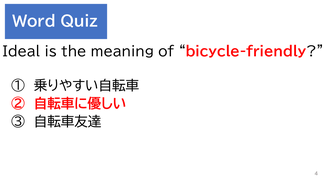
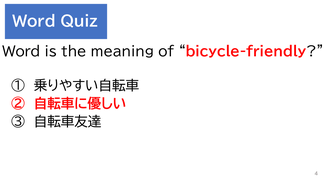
Ideal: Ideal -> Word (21, 52)
